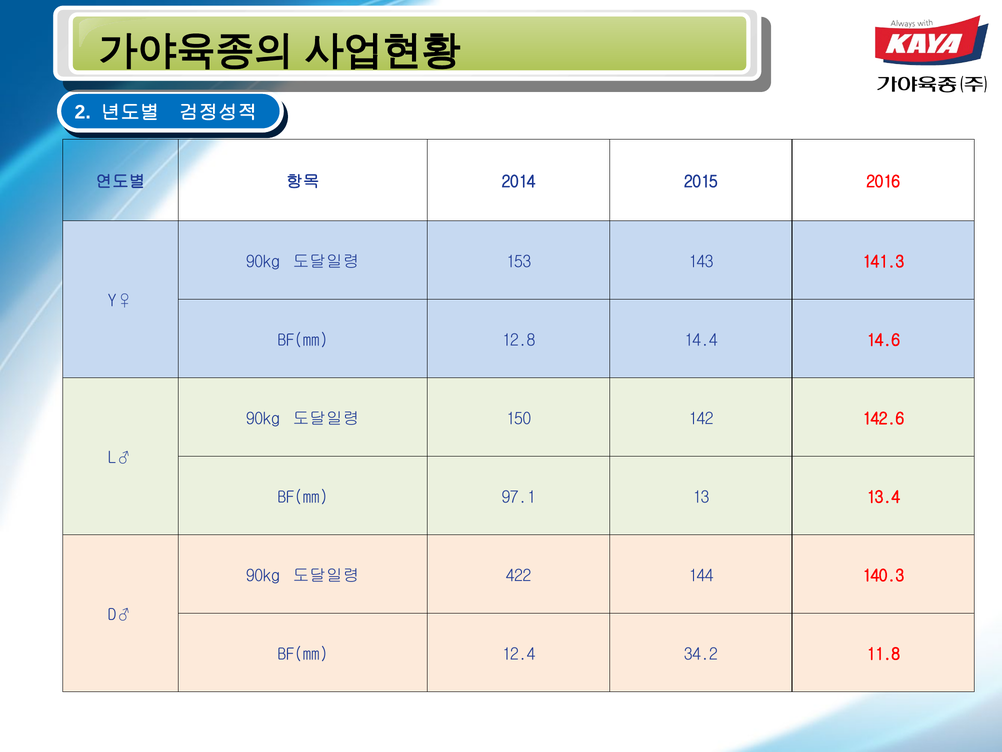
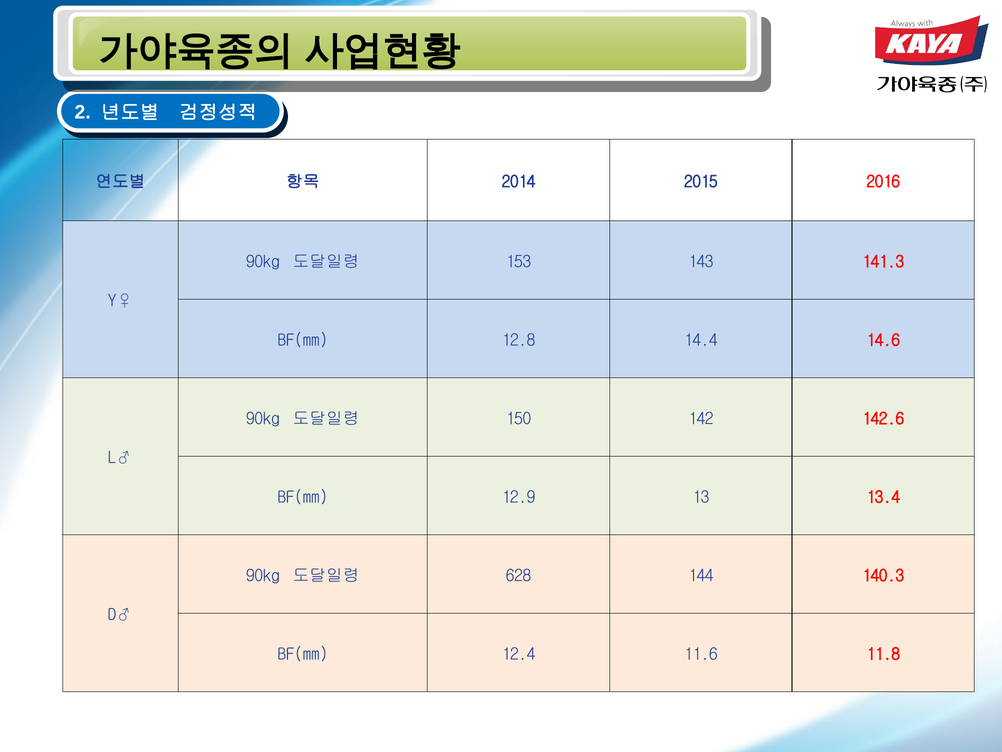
97.1: 97.1 -> 12.9 (518, 497)
422: 422 -> 628 (518, 575)
34.2: 34.2 -> 11.6 (701, 654)
